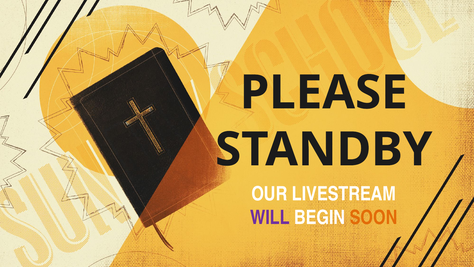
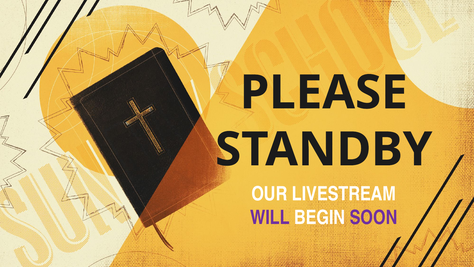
SOON colour: orange -> purple (374, 217)
